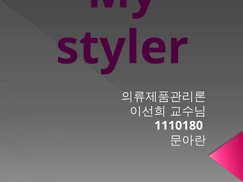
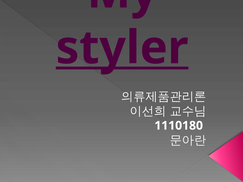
styler underline: none -> present (122, 48)
